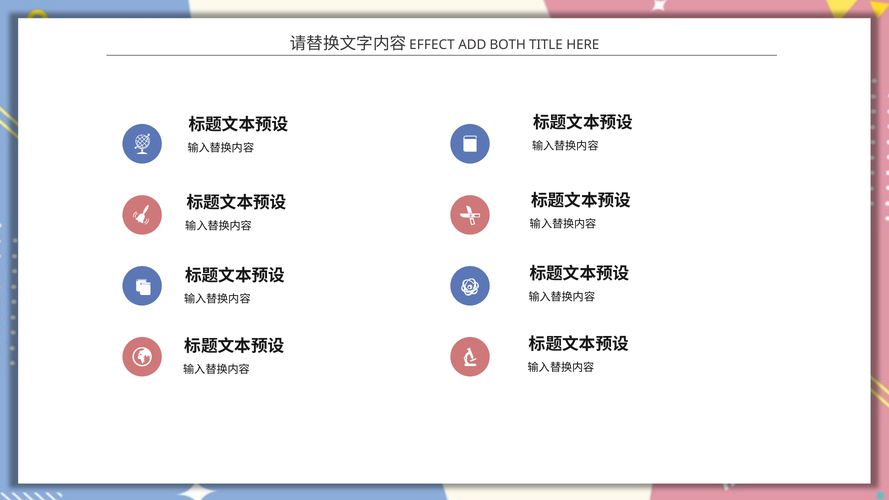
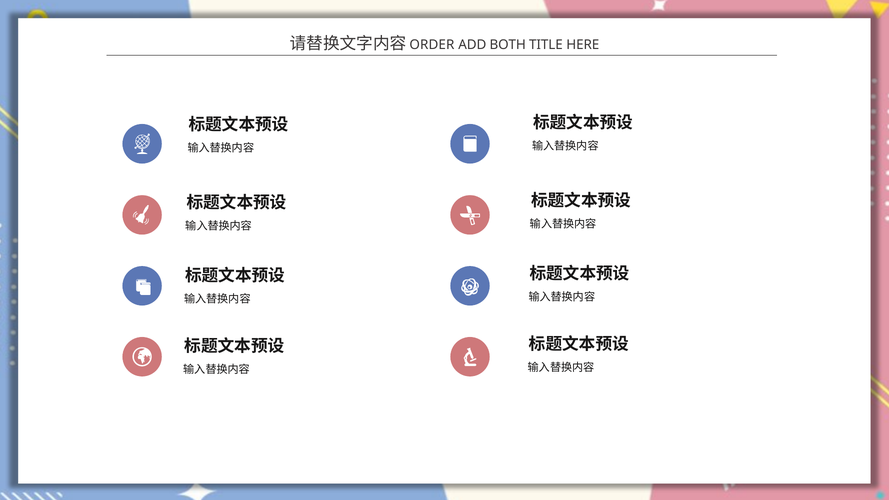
EFFECT: EFFECT -> ORDER (432, 45)
